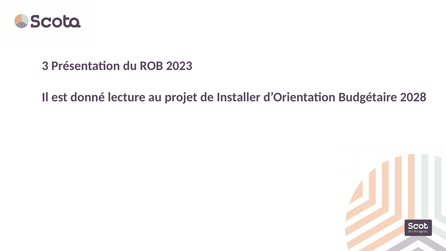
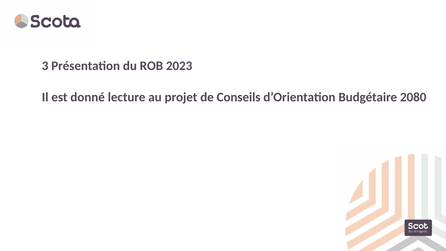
Installer: Installer -> Conseils (239, 97)
2028: 2028 -> 2080 (413, 97)
